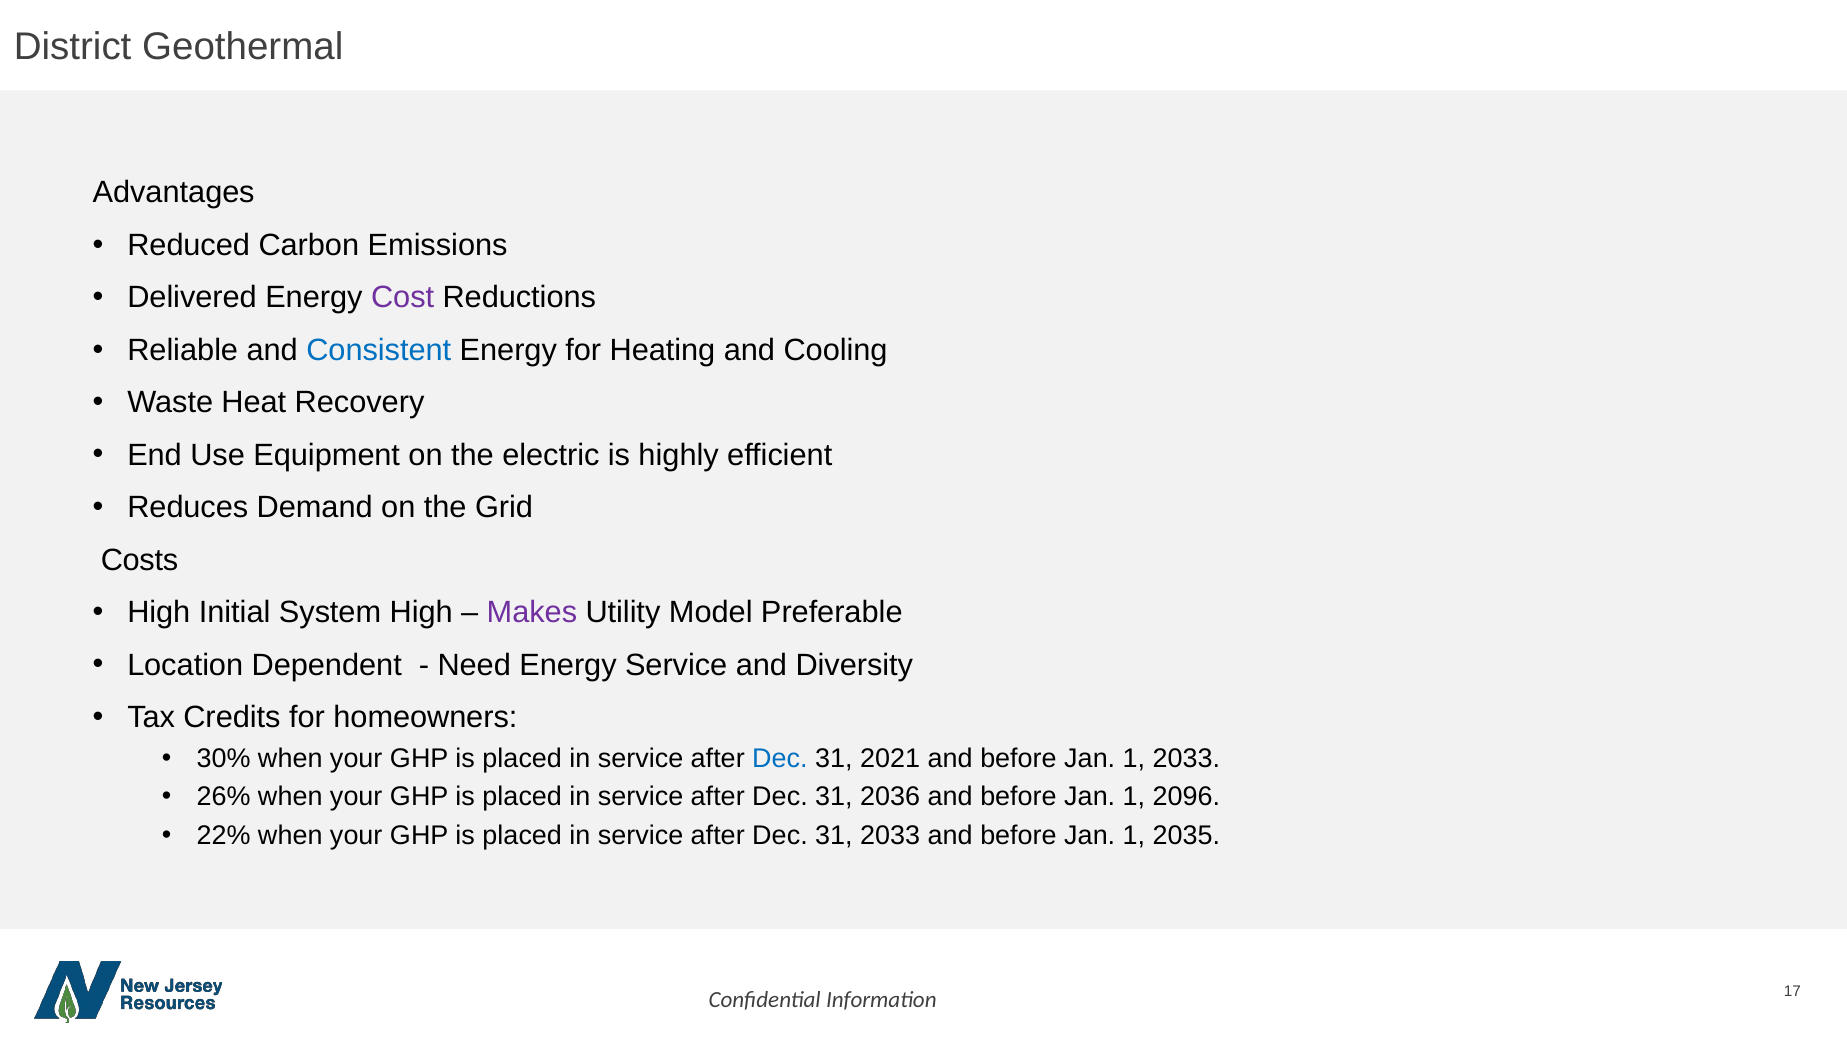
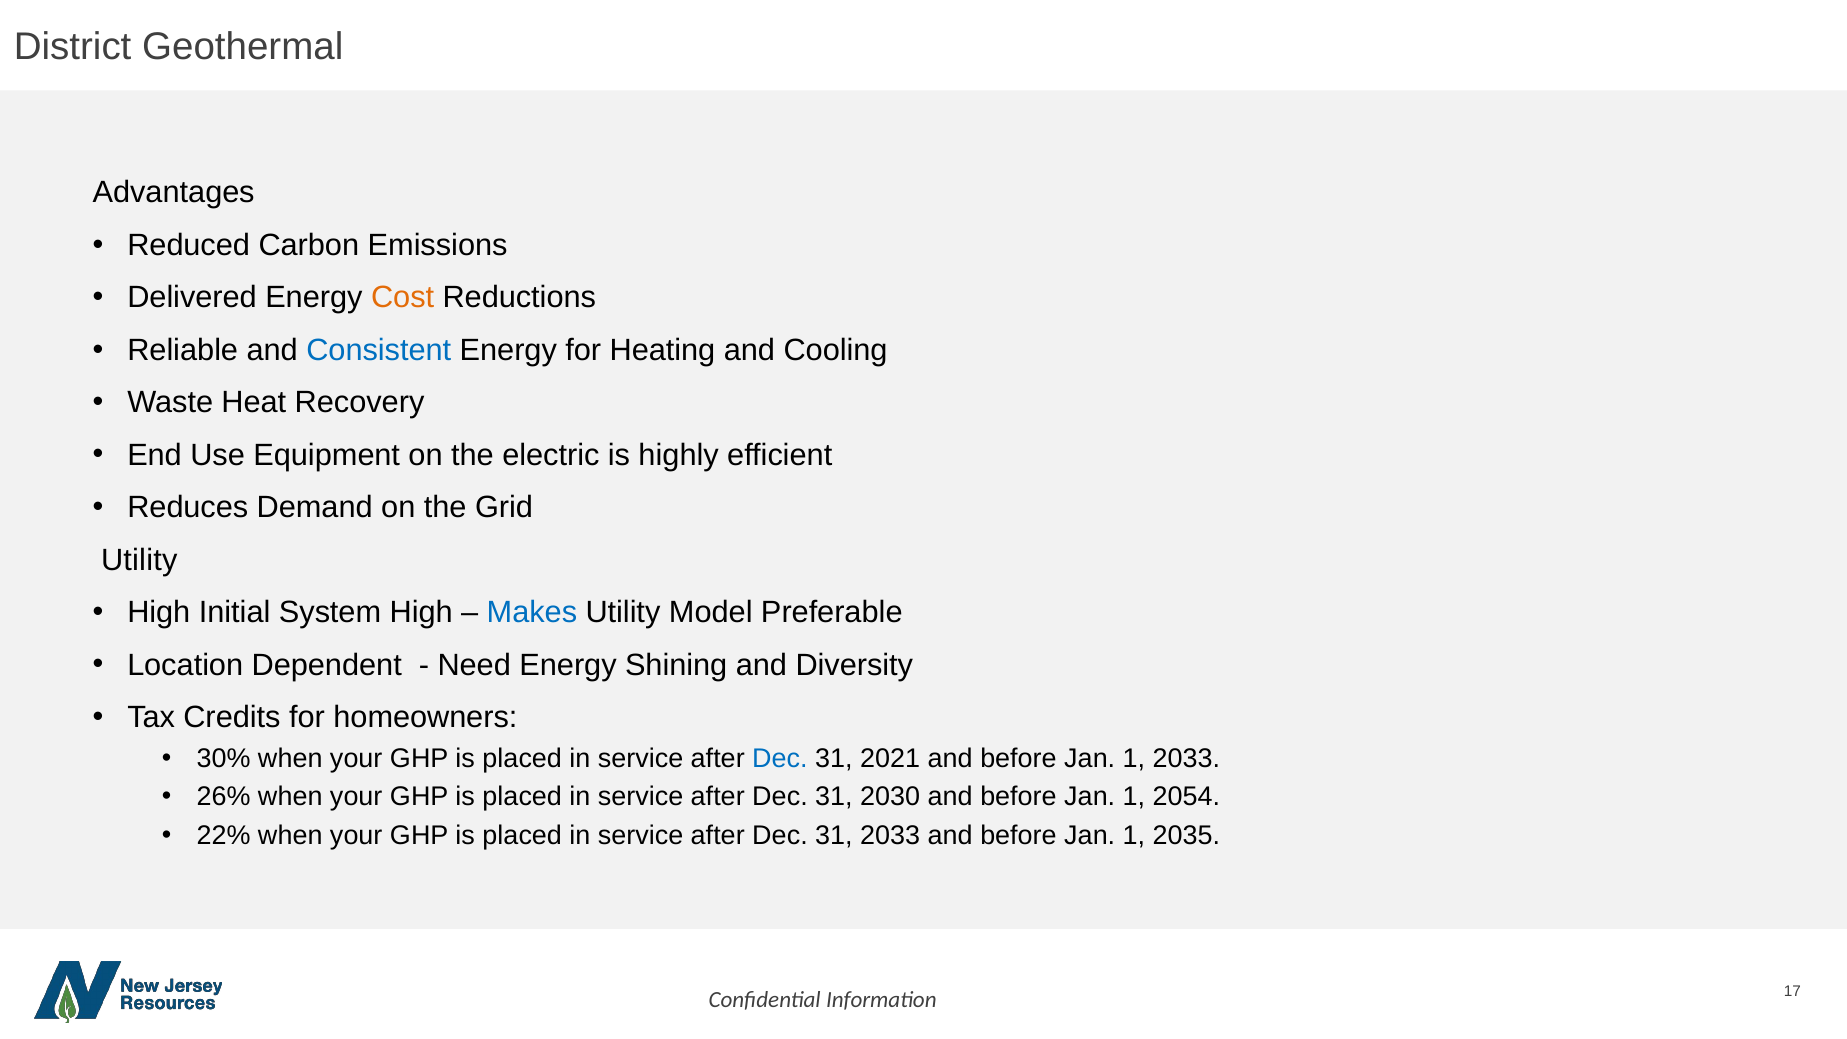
Cost colour: purple -> orange (403, 298)
Costs: Costs -> Utility (139, 560)
Makes colour: purple -> blue (532, 612)
Energy Service: Service -> Shining (676, 665)
2036: 2036 -> 2030 (890, 797)
2096: 2096 -> 2054 (1186, 797)
